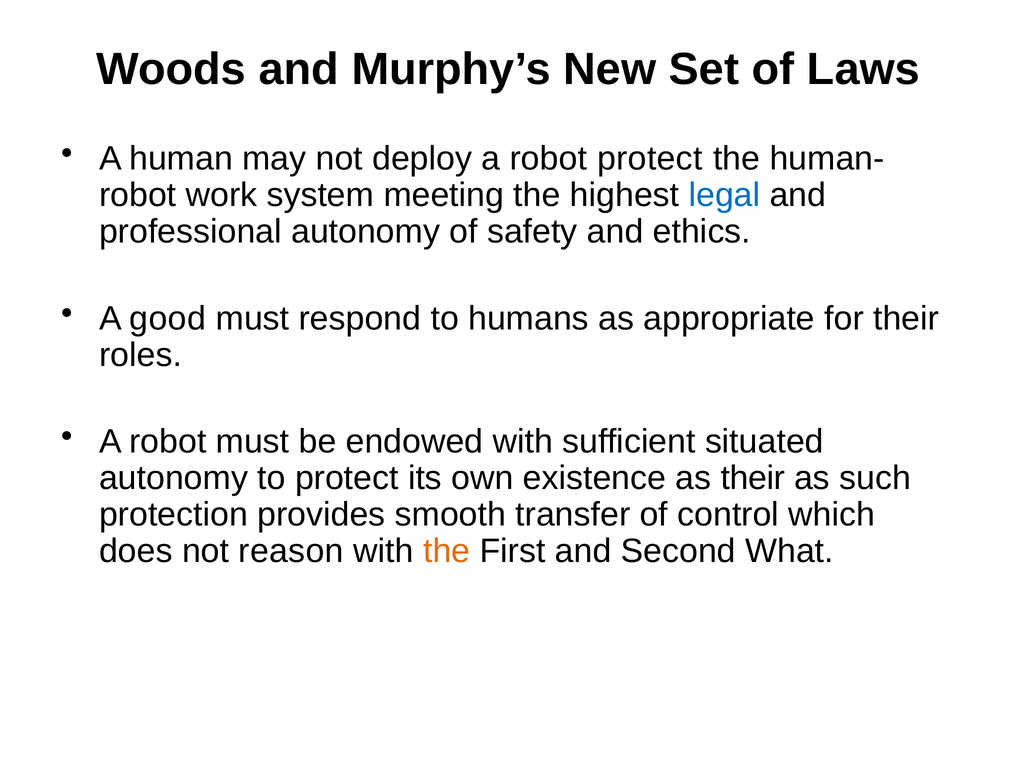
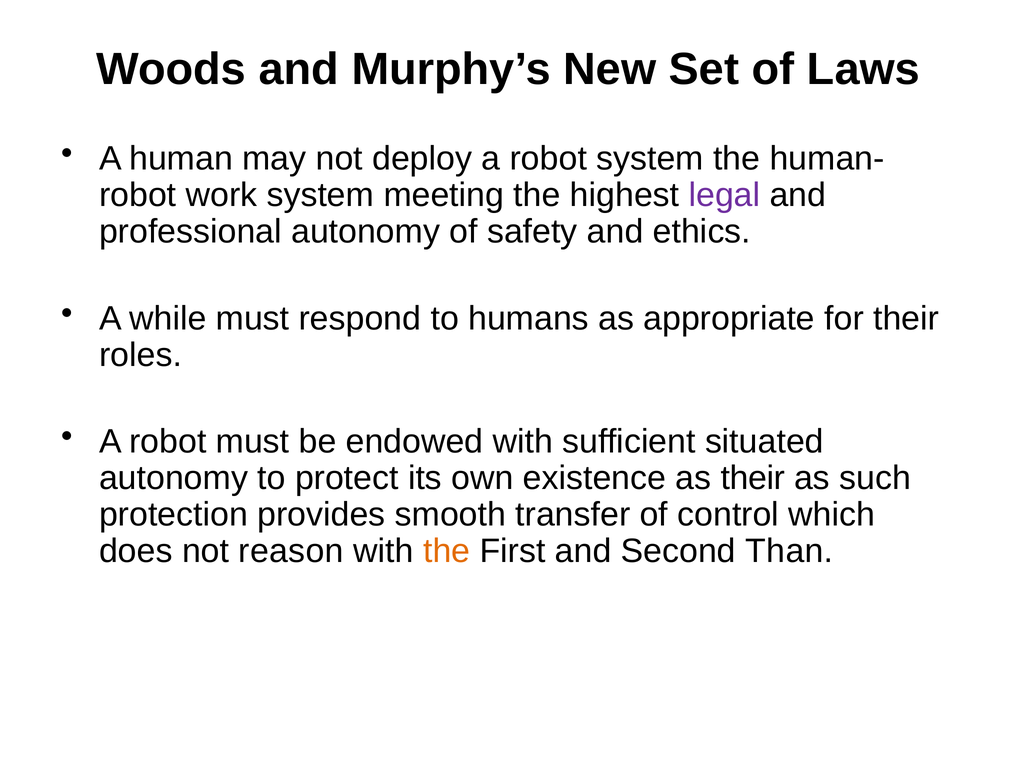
robot protect: protect -> system (650, 159)
legal colour: blue -> purple (724, 195)
good: good -> while (168, 319)
What: What -> Than (789, 552)
